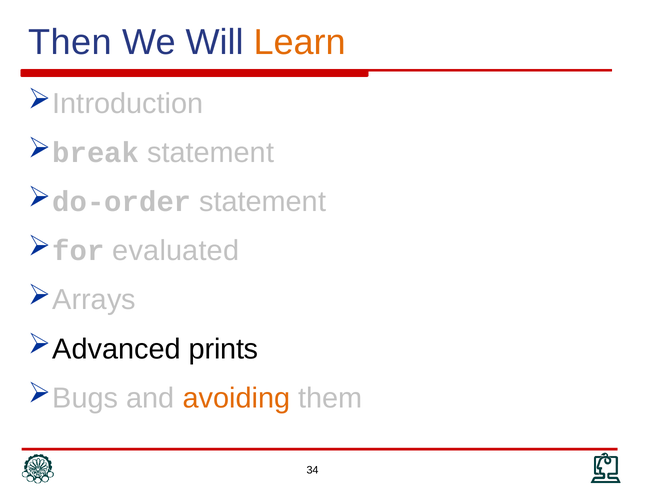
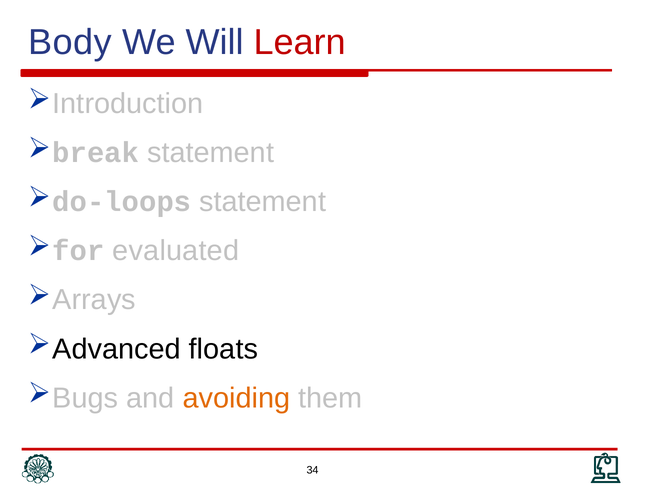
Then: Then -> Body (70, 43)
Learn colour: orange -> red (300, 43)
do-order: do-order -> do-loops (122, 202)
prints: prints -> floats (223, 349)
